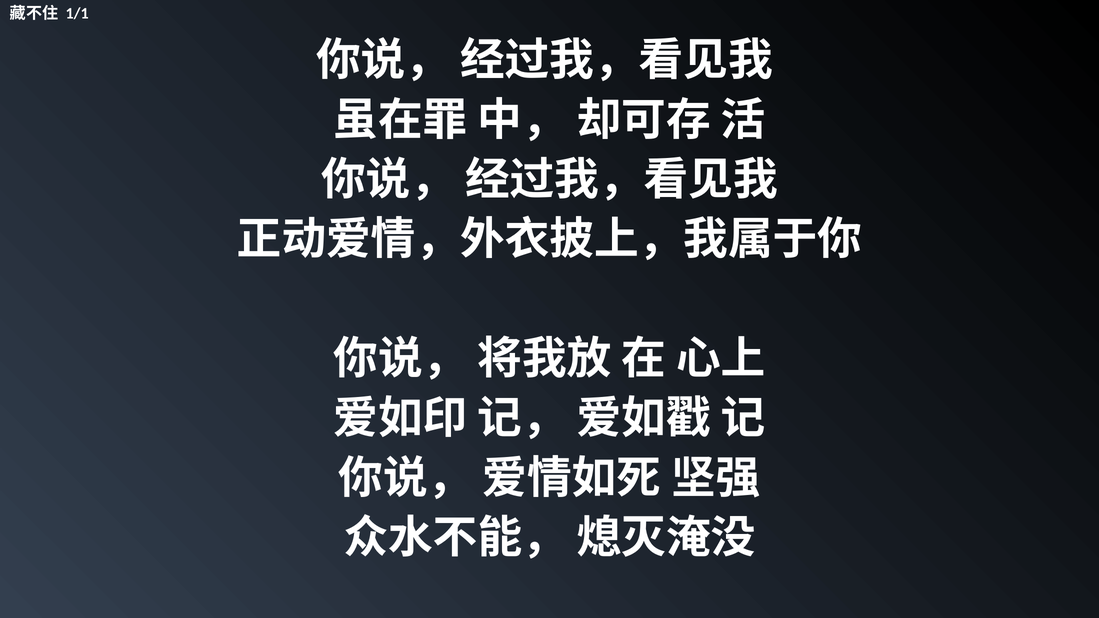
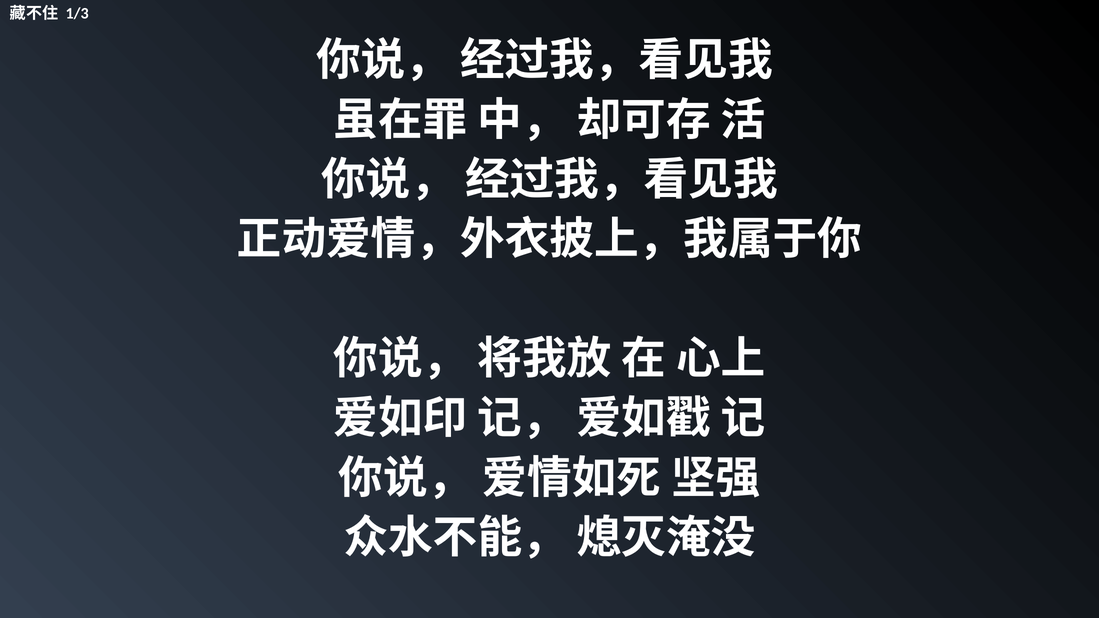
1/1: 1/1 -> 1/3 (77, 13)
